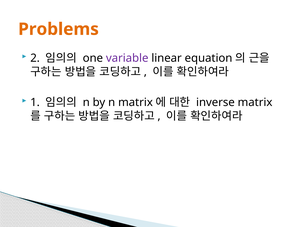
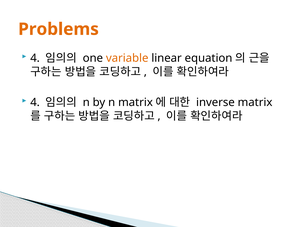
2: 2 -> 4 (35, 58)
variable colour: purple -> orange (127, 58)
1: 1 -> 4 (35, 103)
